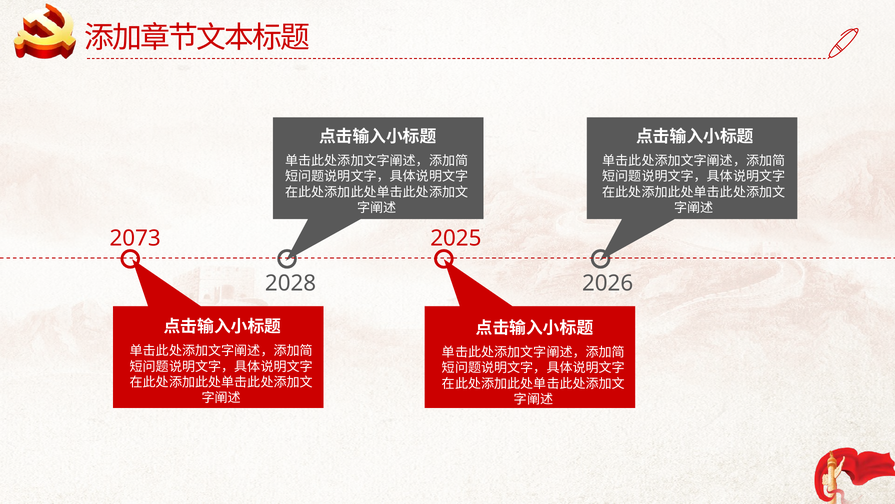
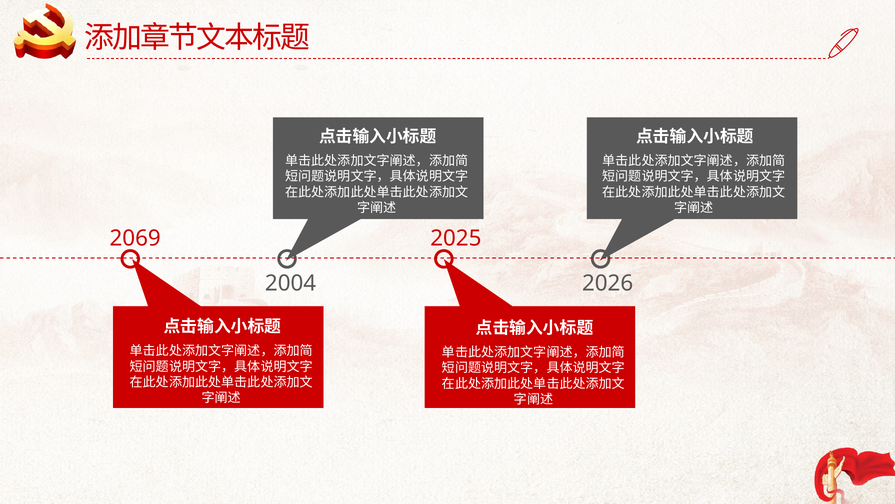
2073: 2073 -> 2069 (135, 238)
2028: 2028 -> 2004 (291, 283)
